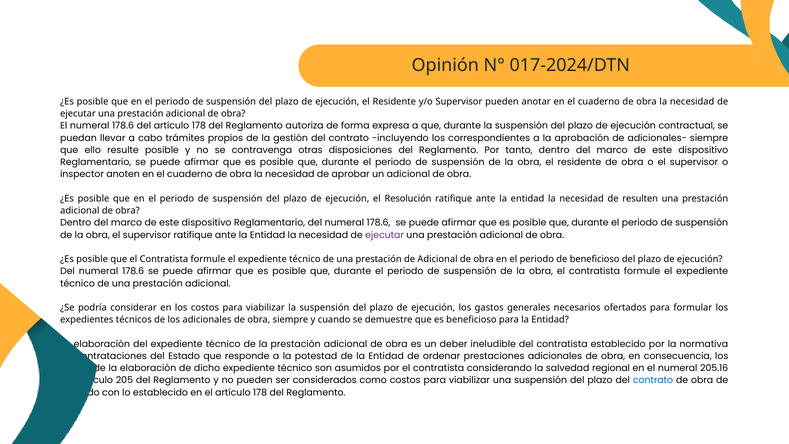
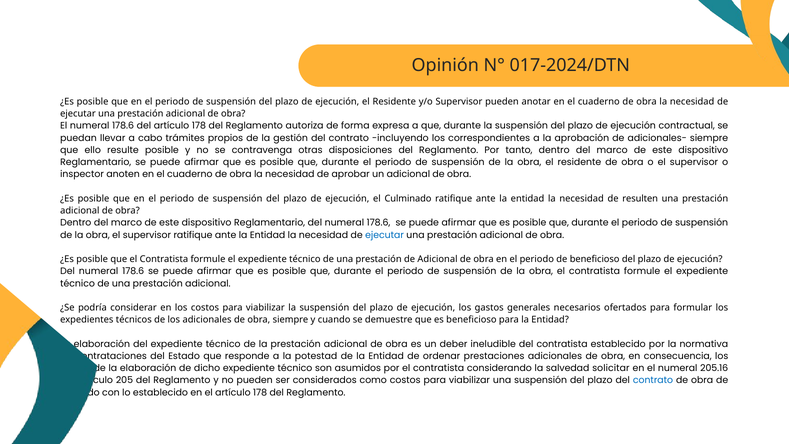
Resolución: Resolución -> Culminado (408, 199)
ejecutar colour: purple -> blue (385, 235)
regional: regional -> solicitar (611, 368)
